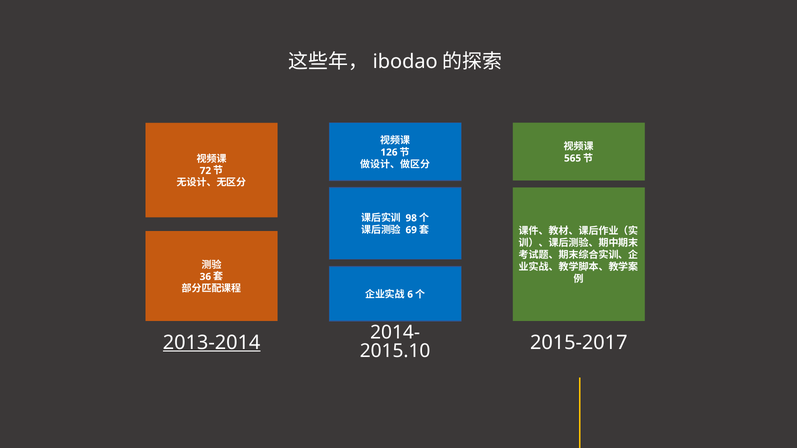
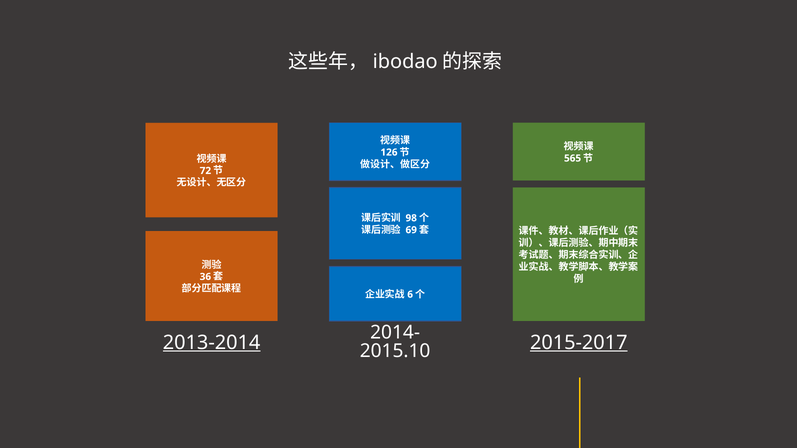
2015-2017 underline: none -> present (579, 343)
